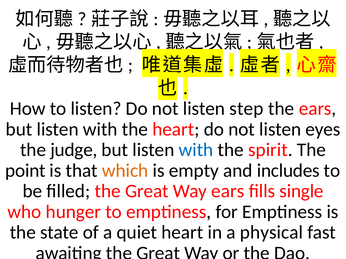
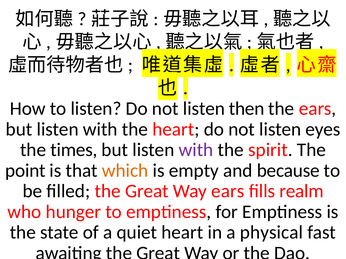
step: step -> then (247, 109)
judge: judge -> times (74, 150)
with colour: blue -> purple (196, 150)
includes: includes -> because (288, 171)
single: single -> realm (302, 192)
